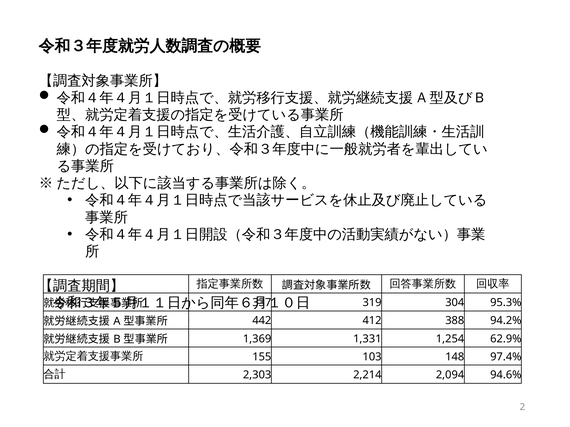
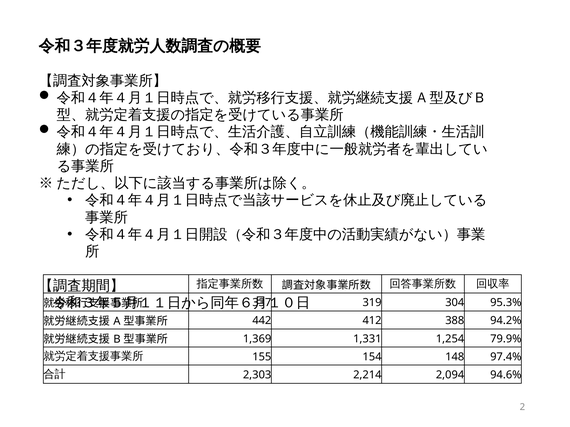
62.9%: 62.9% -> 79.9% (506, 339)
103: 103 -> 154 (372, 357)
